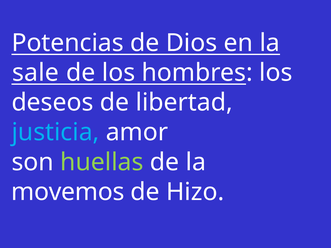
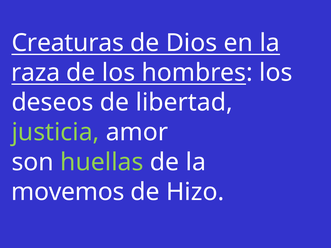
Potencias: Potencias -> Creaturas (68, 43)
sale: sale -> raza (36, 73)
justicia colour: light blue -> light green (55, 132)
